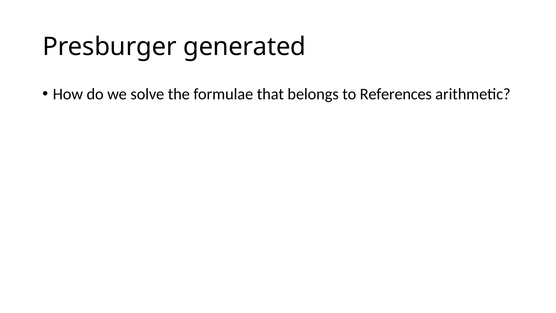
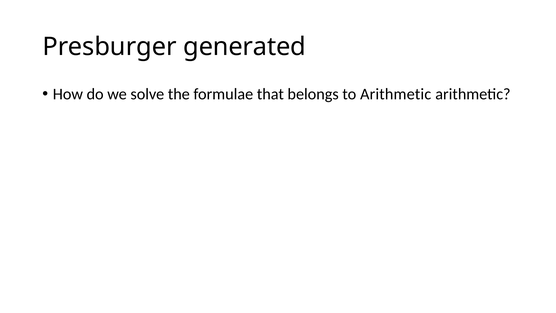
to References: References -> Arithmetic (396, 94)
